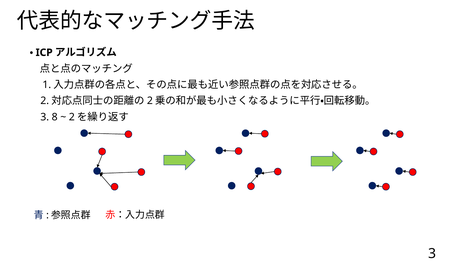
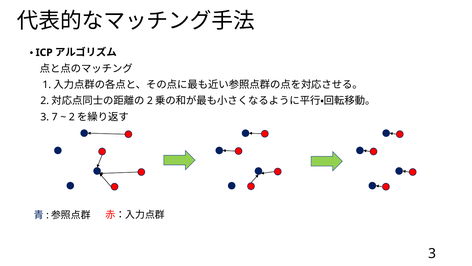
8: 8 -> 7 (55, 117)
